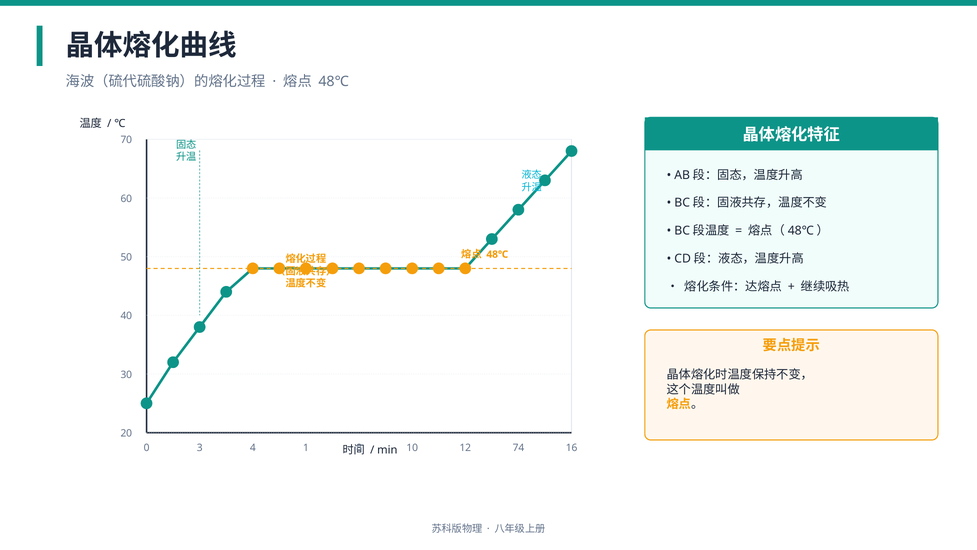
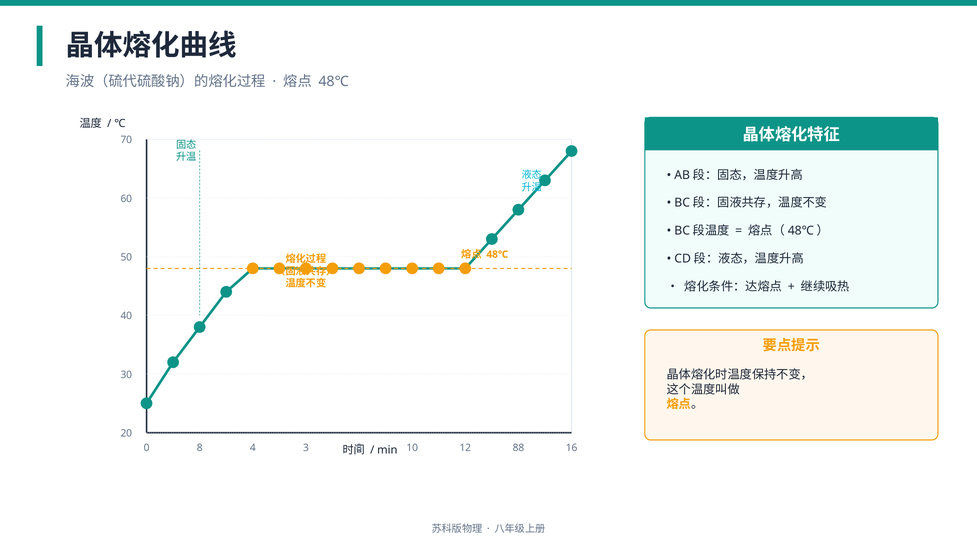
0 3: 3 -> 8 (200, 448)
1: 1 -> 3 (306, 448)
74: 74 -> 88 (518, 448)
